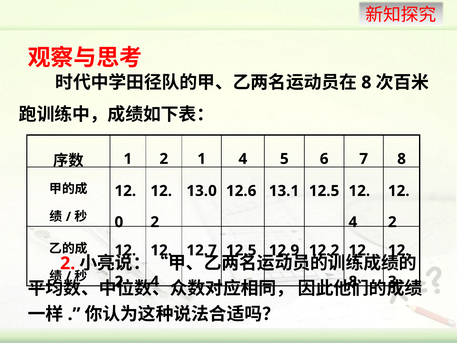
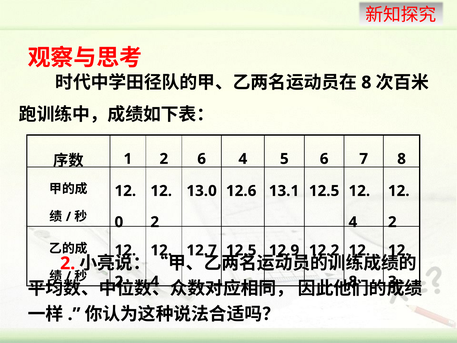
2 1: 1 -> 6 (202, 159)
